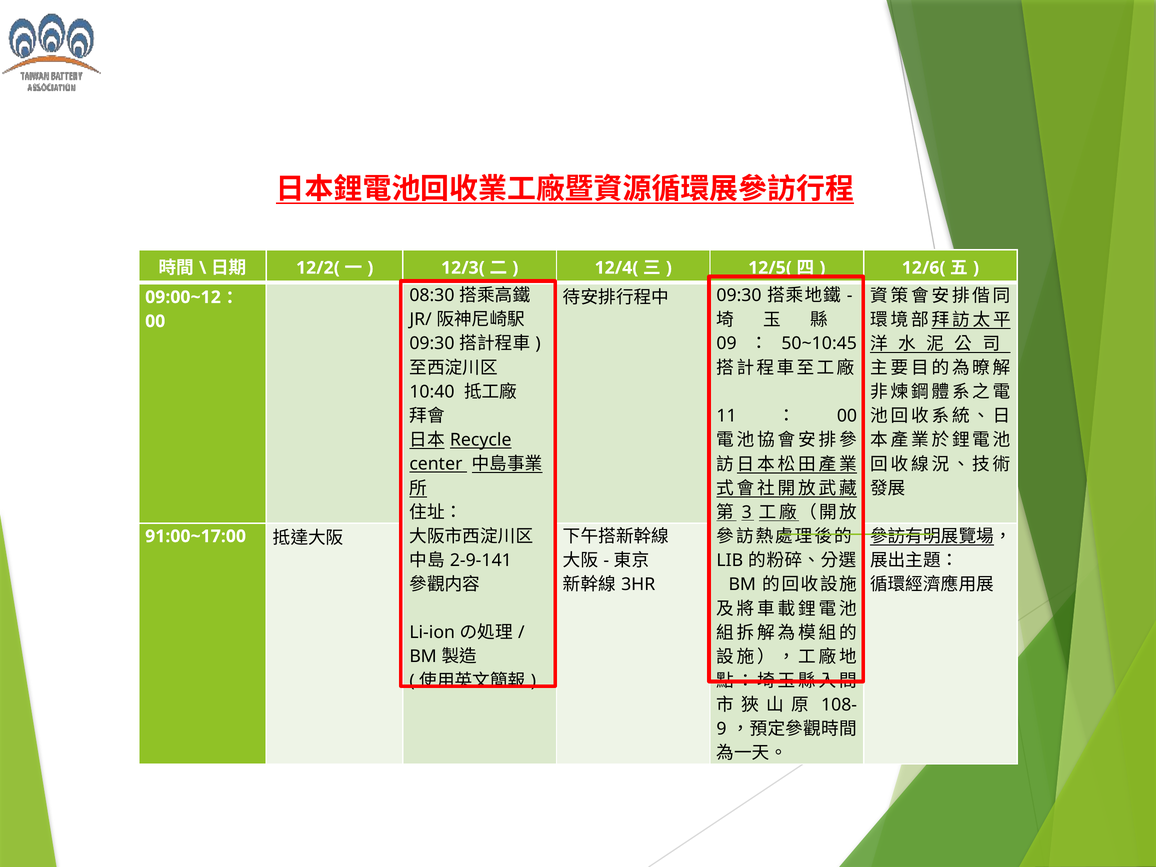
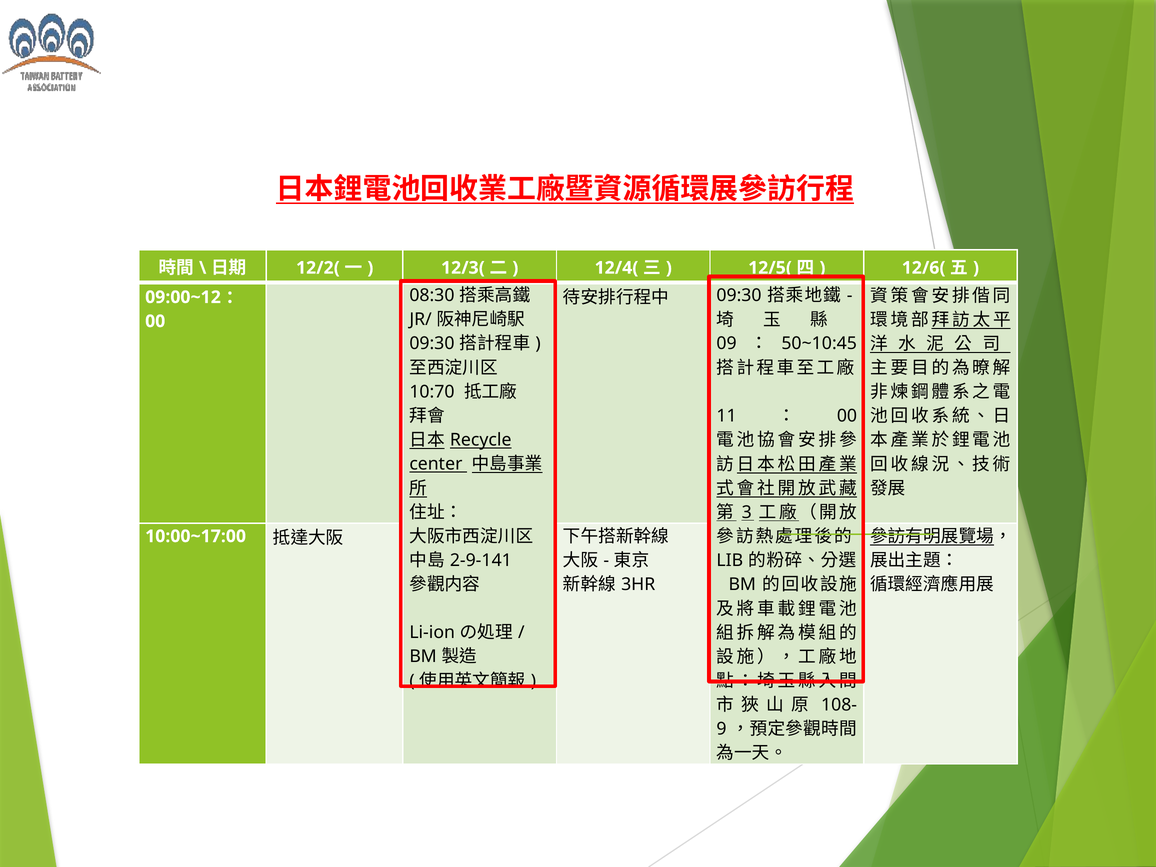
10:40: 10:40 -> 10:70 (432, 392)
91:00~17:00: 91:00~17:00 -> 10:00~17:00 (196, 536)
